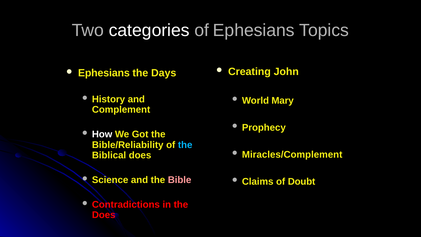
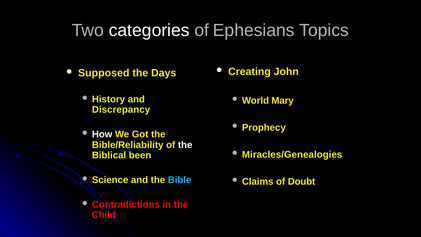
Ephesians: Ephesians -> Supposed (104, 73)
Complement: Complement -> Discrepancy (121, 110)
the colour: light blue -> white (185, 145)
Miracles/Complement: Miracles/Complement -> Miracles/Genealogies (292, 154)
Biblical does: does -> been (140, 155)
Bible colour: pink -> light blue (180, 180)
Does: Does -> Child (104, 215)
